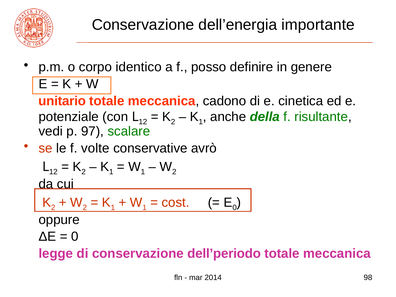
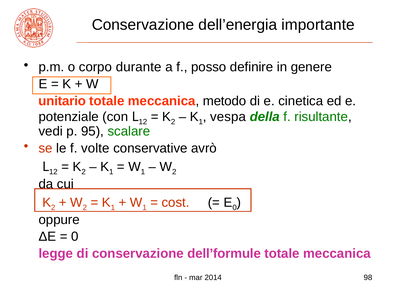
identico: identico -> durante (139, 67)
cadono: cadono -> metodo (225, 101)
anche: anche -> vespa (228, 117)
97: 97 -> 95 (92, 131)
dell’periodo: dell’periodo -> dell’formule (224, 253)
